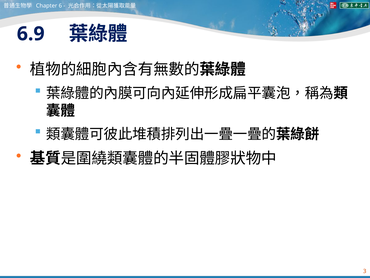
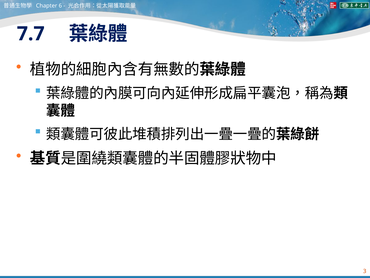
6.9: 6.9 -> 7.7 (31, 34)
